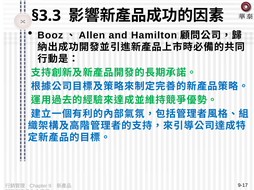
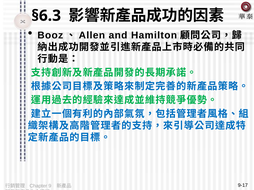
§3.3: §3.3 -> §6.3 (46, 16)
